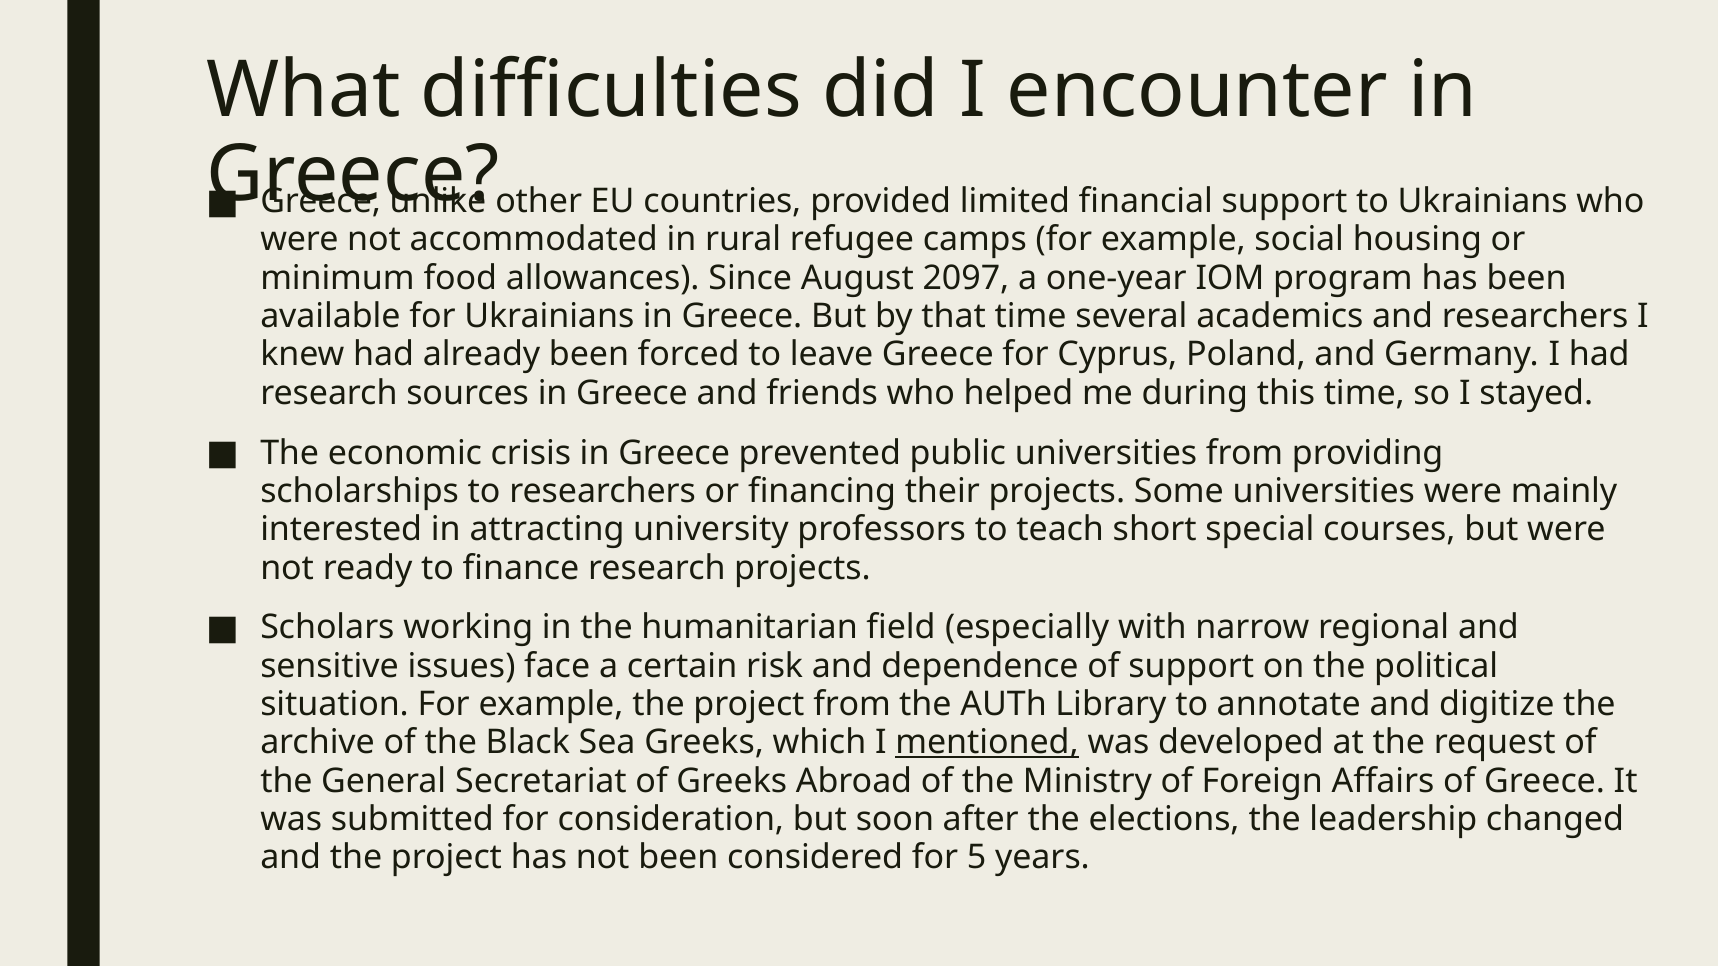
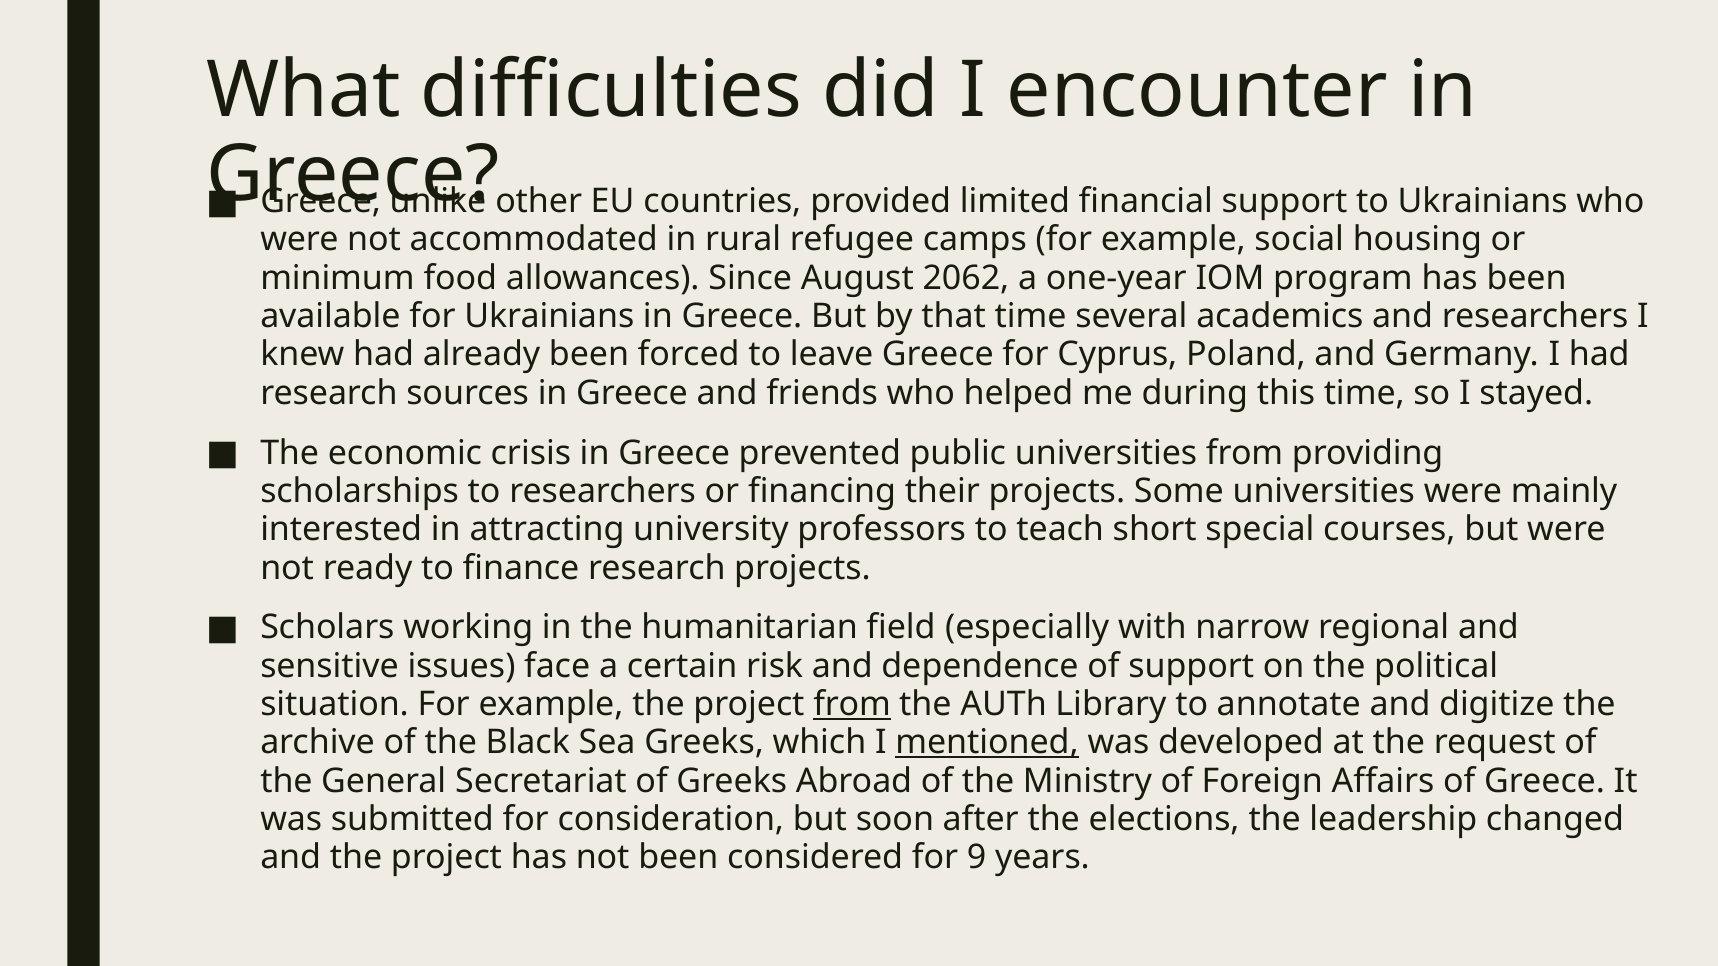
2097: 2097 -> 2062 (966, 278)
from underline: none -> present (852, 705)
5: 5 -> 9 (977, 858)
